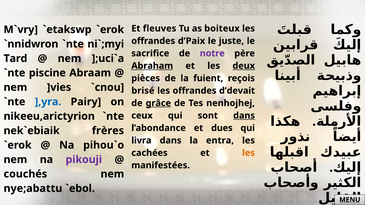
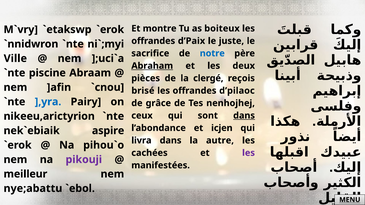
fleuves: fleuves -> montre (160, 29)
notre colour: purple -> blue (212, 53)
Tard: Tard -> Ville (15, 59)
deux underline: present -> none (244, 66)
fuient: fuient -> clergé (208, 78)
]vies: ]vies -> ]afin (59, 87)
d’devait: d’devait -> d’pilaoc (237, 91)
grâce underline: present -> none (158, 103)
dues: dues -> icjen (222, 128)
frères: frères -> aspire (108, 131)
entra: entra -> autre (220, 141)
les colour: orange -> purple (249, 153)
couchés: couchés -> meilleur (25, 174)
